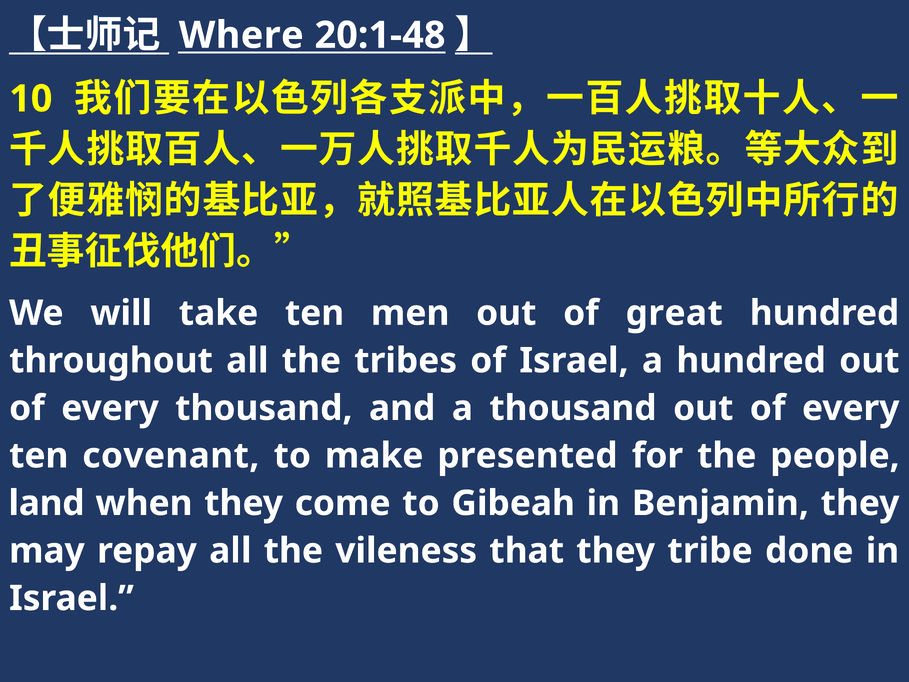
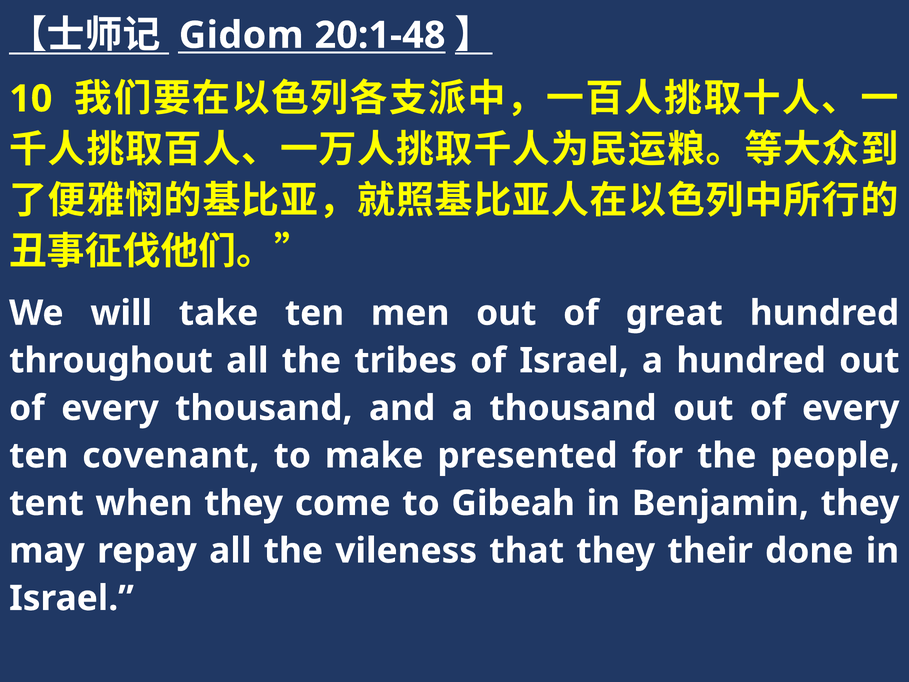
Where: Where -> Gidom (241, 35)
land: land -> tent (46, 503)
tribe: tribe -> their (710, 551)
